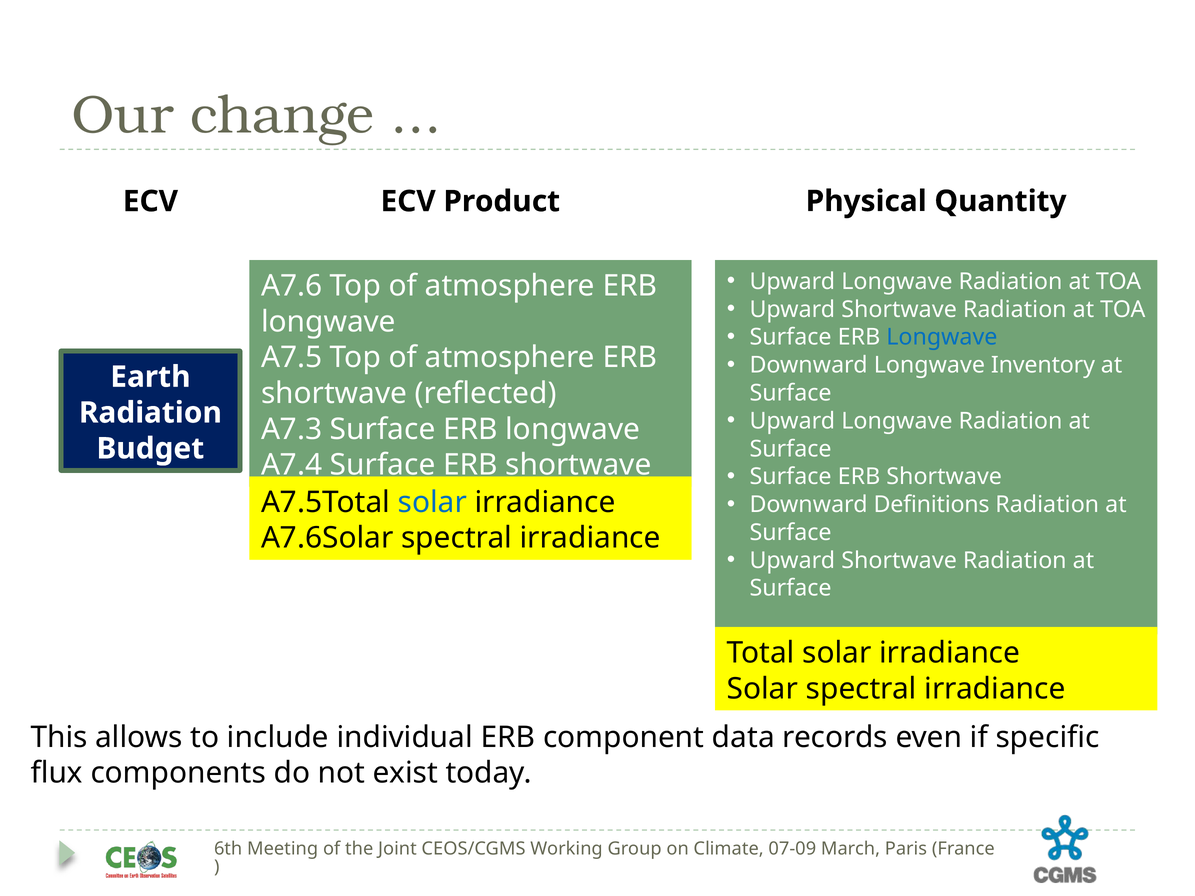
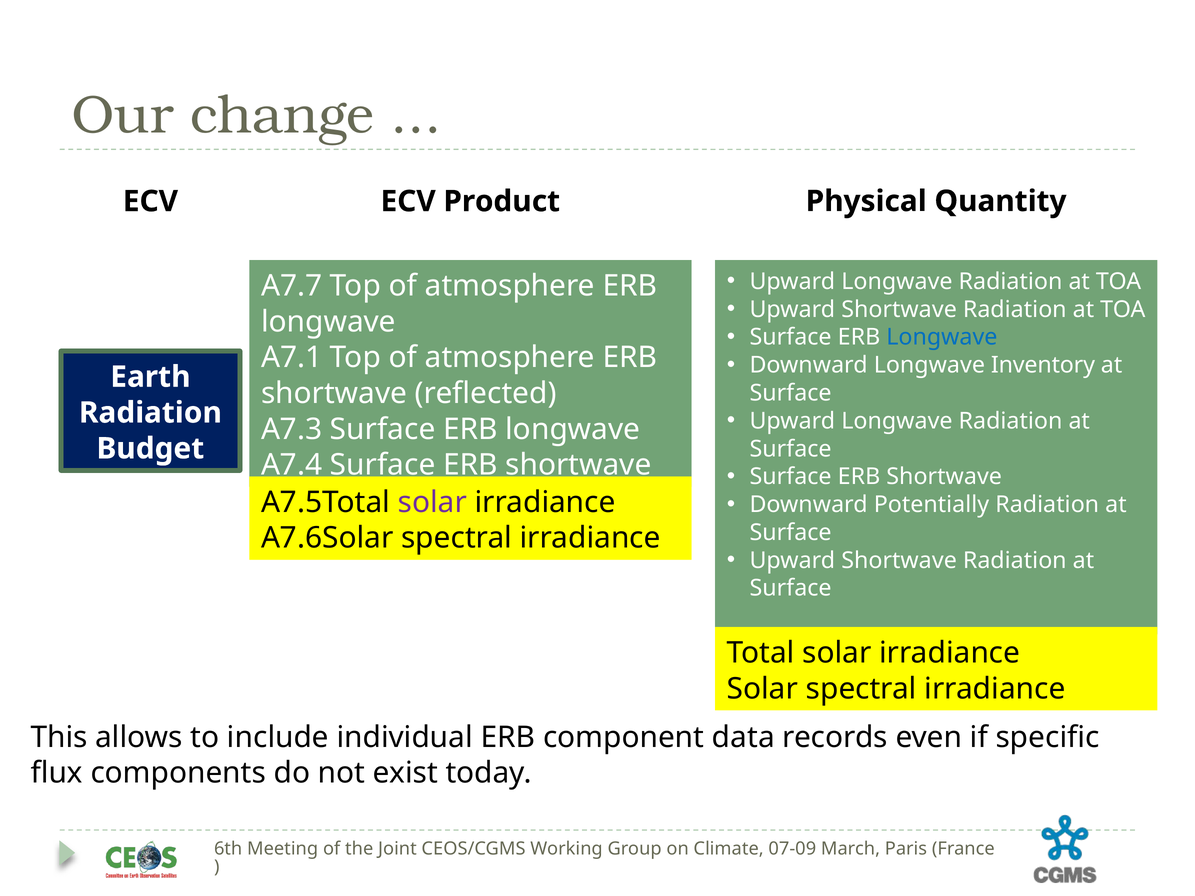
A7.6: A7.6 -> A7.7 (292, 286)
A7.5: A7.5 -> A7.1 (292, 358)
Definitions: Definitions -> Potentially (931, 505)
solar colour: blue -> purple (432, 502)
